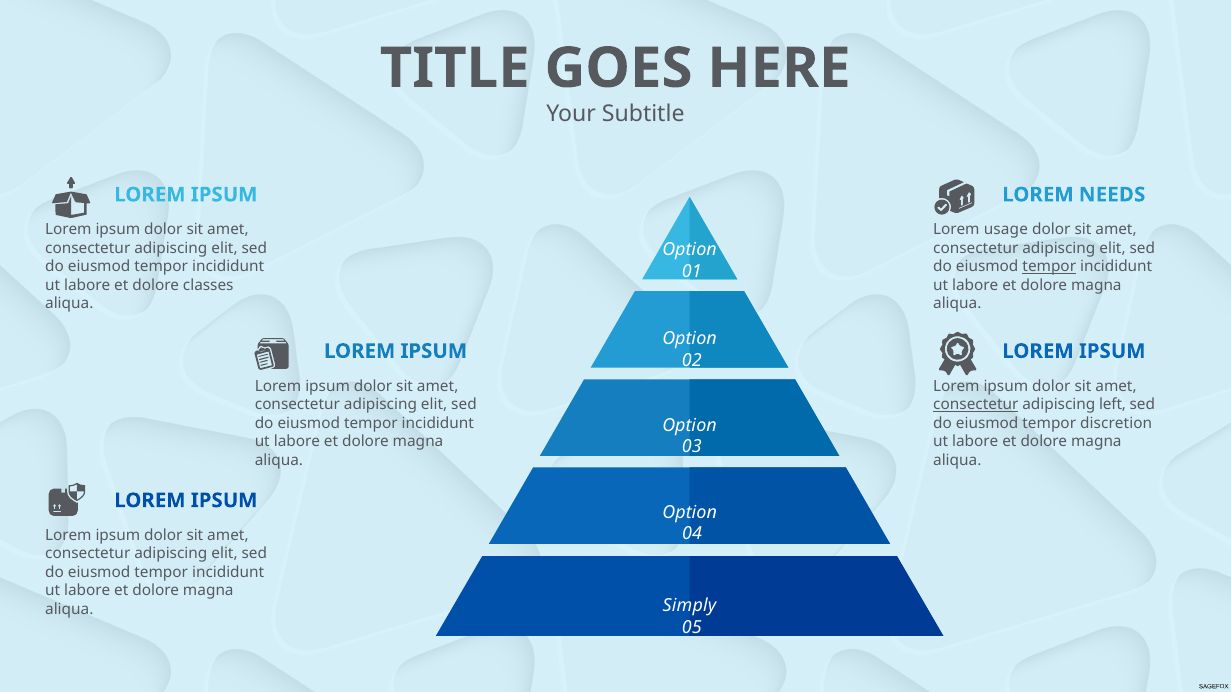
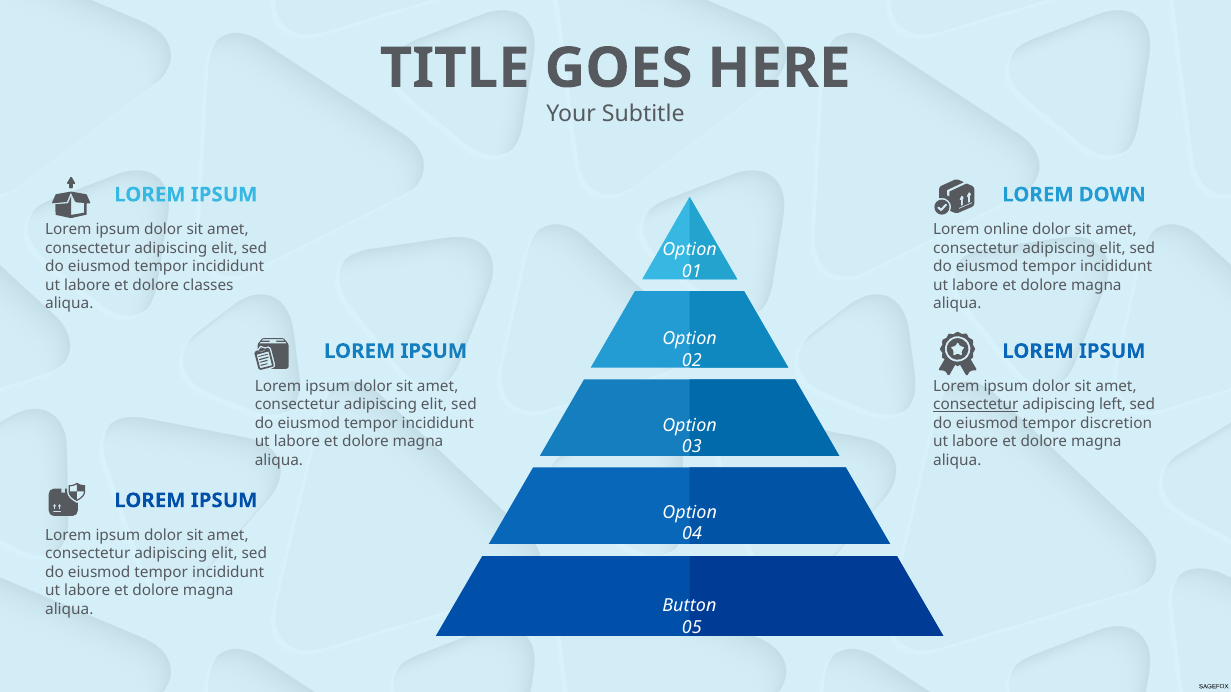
NEEDS: NEEDS -> DOWN (1112, 195)
usage: usage -> online (1006, 230)
tempor underline: present -> none (1049, 267)
Simply: Simply -> Button (689, 606)
